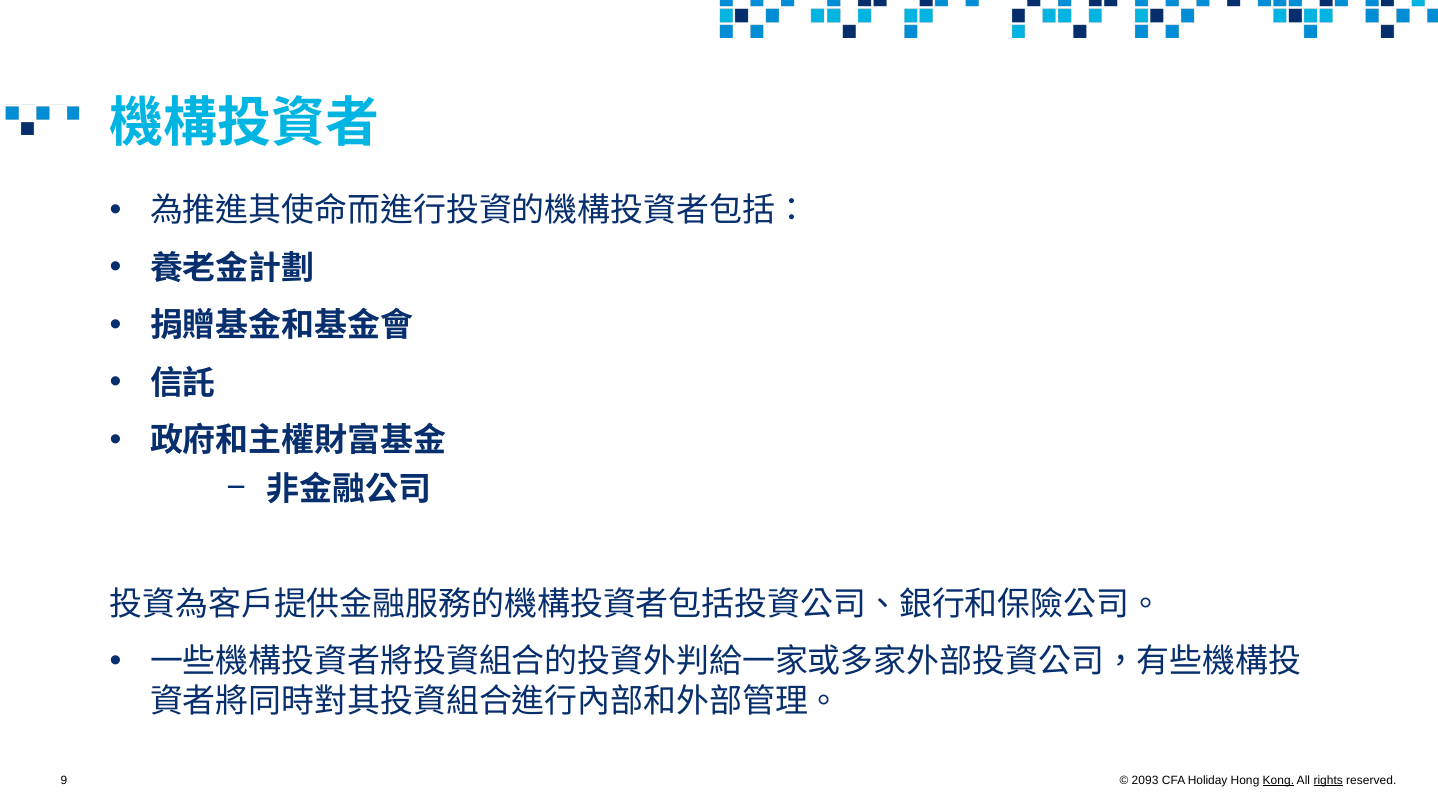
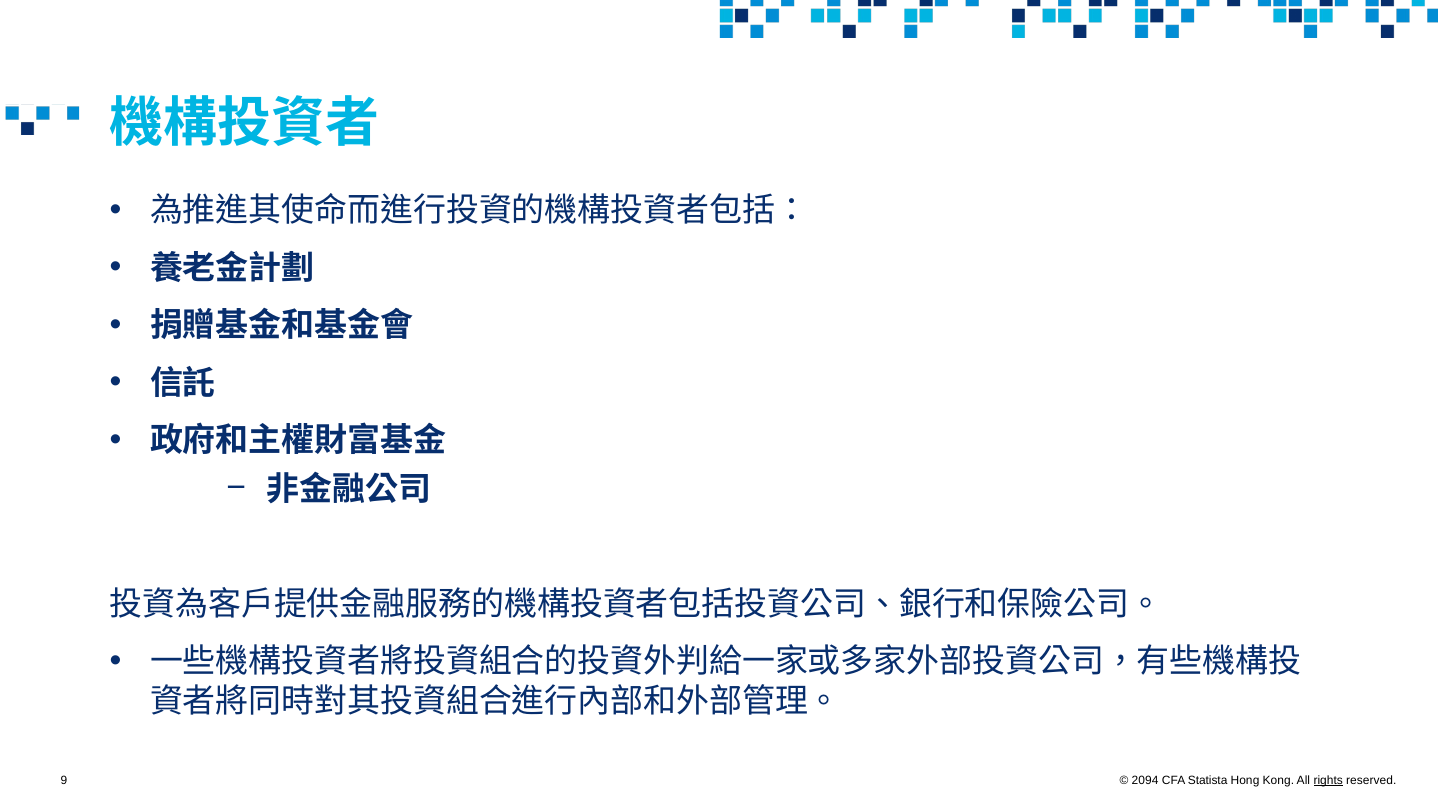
2093: 2093 -> 2094 (1145, 780)
Holiday: Holiday -> Statista (1208, 780)
Kong underline: present -> none (1278, 780)
